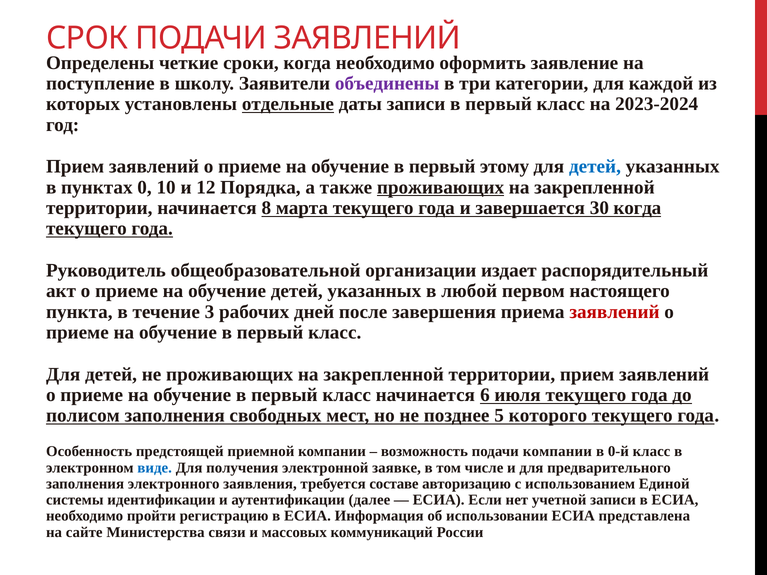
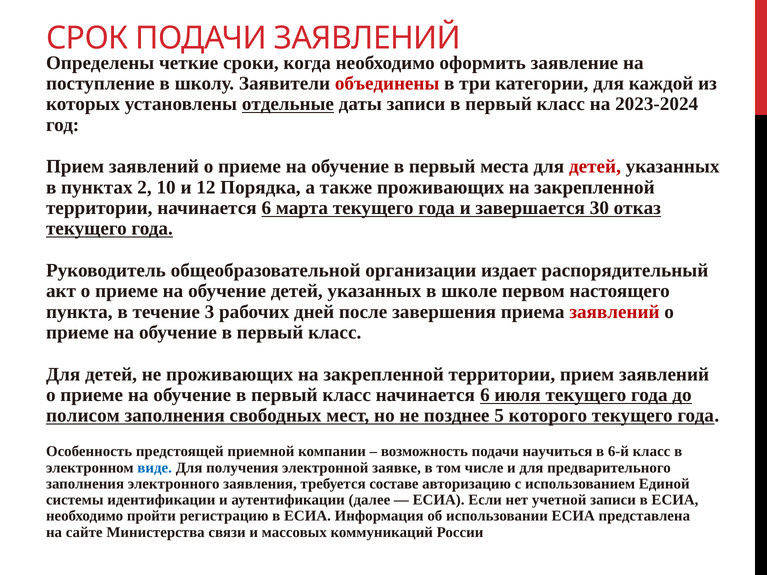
объединены colour: purple -> red (387, 83)
этому: этому -> места (505, 167)
детей colour: blue -> red (595, 167)
0: 0 -> 2 (145, 187)
проживающих underline: present -> none (441, 187)
территории начинается 8: 8 -> 6 (266, 208)
30 когда: когда -> отказ (637, 208)
любой: любой -> школе (469, 291)
подачи компании: компании -> научиться (557, 452)
0-й: 0-й -> 6-й (618, 452)
